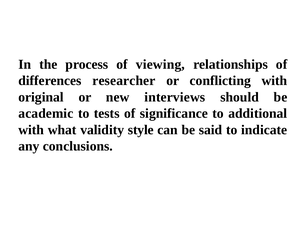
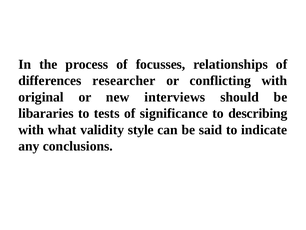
viewing: viewing -> focusses (161, 64)
academic: academic -> libararies (46, 113)
additional: additional -> describing (258, 113)
